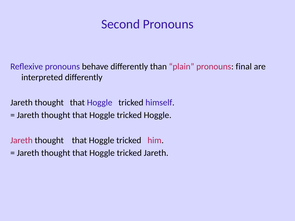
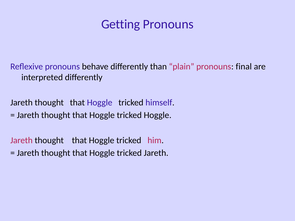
Second: Second -> Getting (121, 24)
